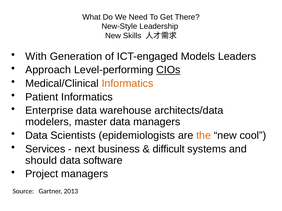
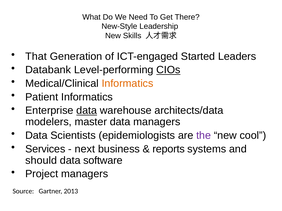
With: With -> That (36, 57)
Models: Models -> Started (198, 57)
Approach: Approach -> Databank (48, 70)
data underline: none -> present (87, 111)
the colour: orange -> purple (204, 136)
difficult: difficult -> reports (169, 149)
